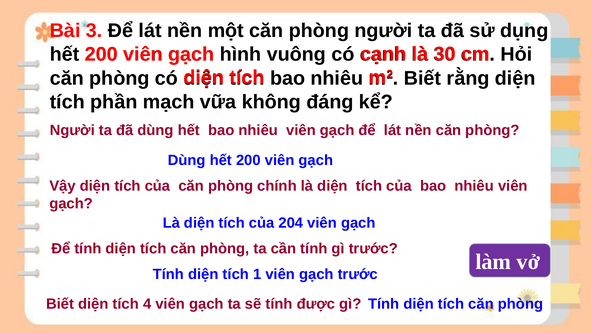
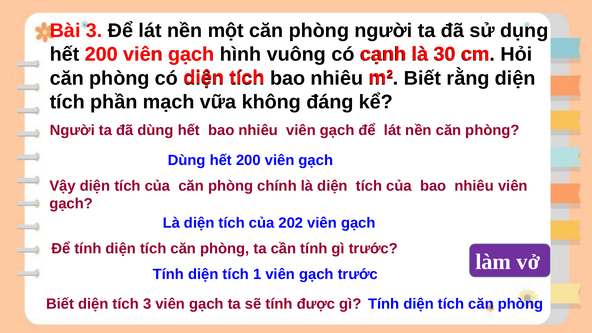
204: 204 -> 202 (291, 223)
tích 4: 4 -> 3 (147, 304)
